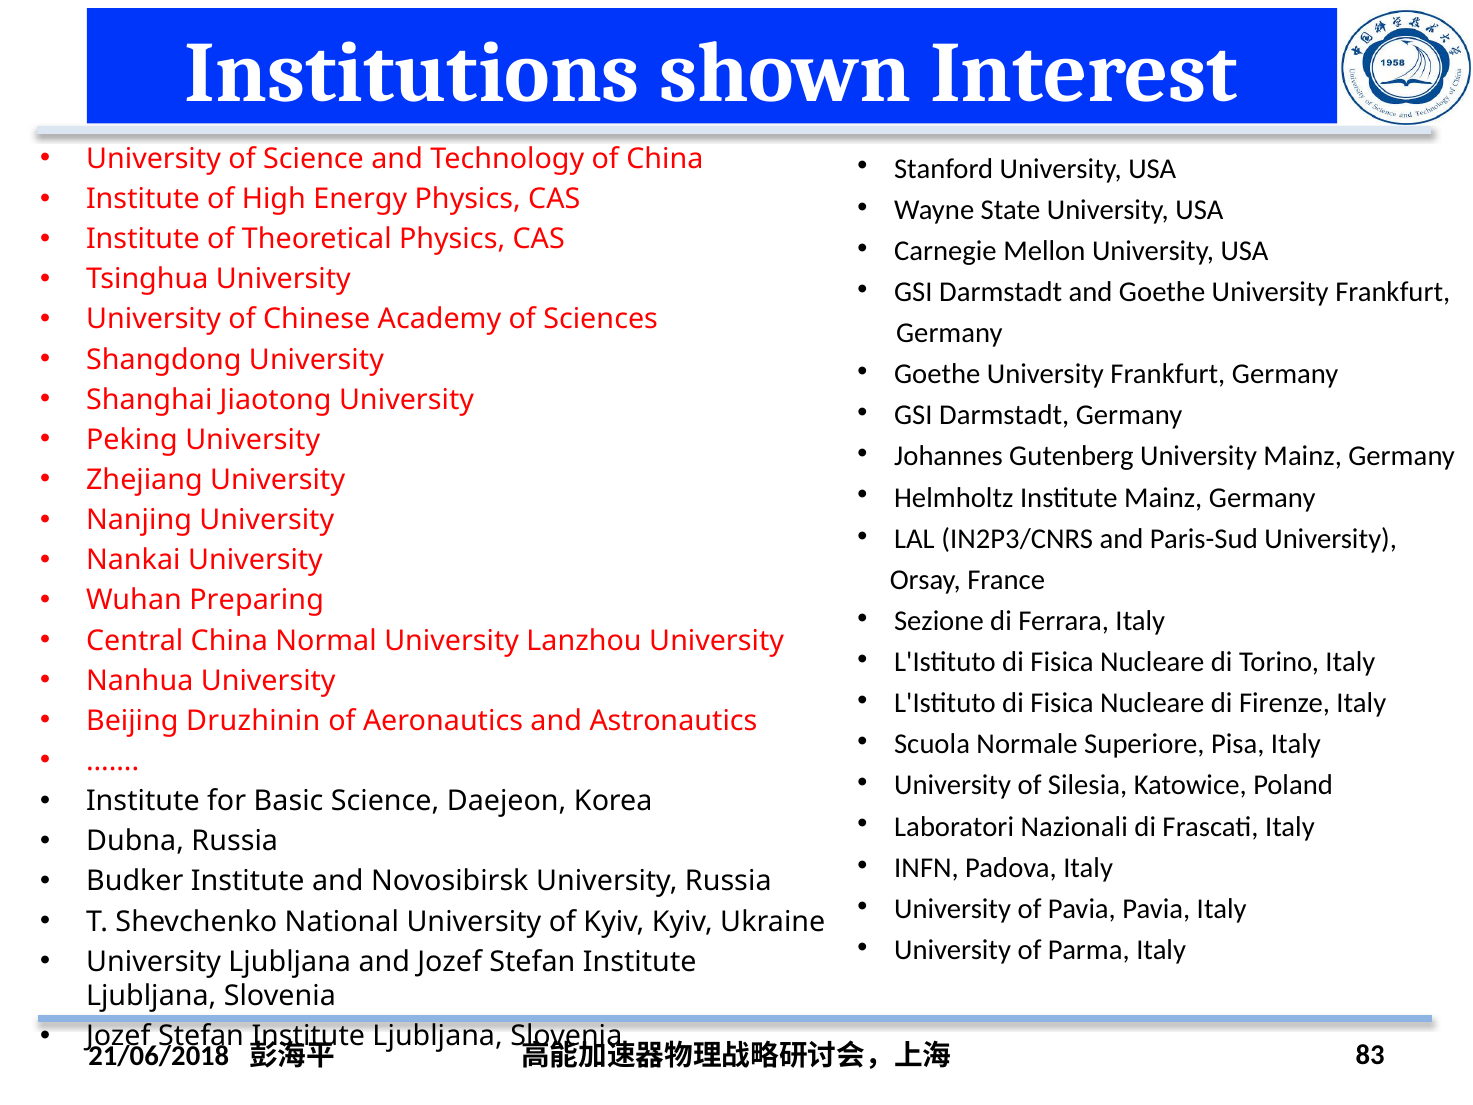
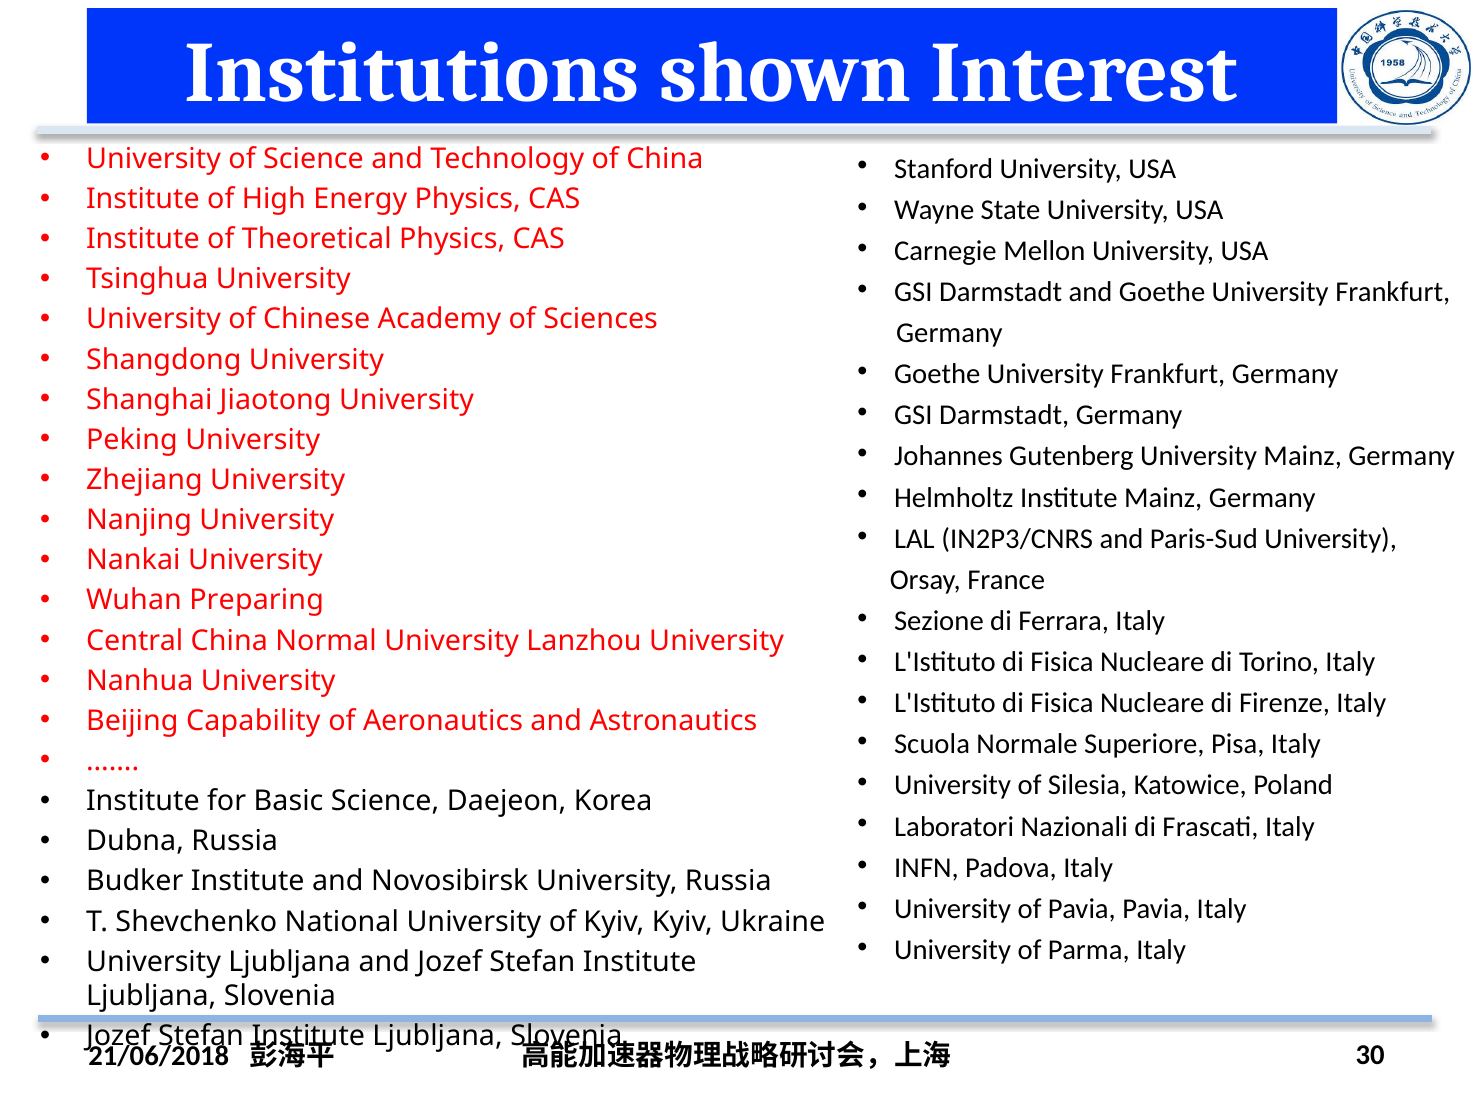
Druzhinin: Druzhinin -> Capability (253, 721)
83: 83 -> 30 (1370, 1055)
